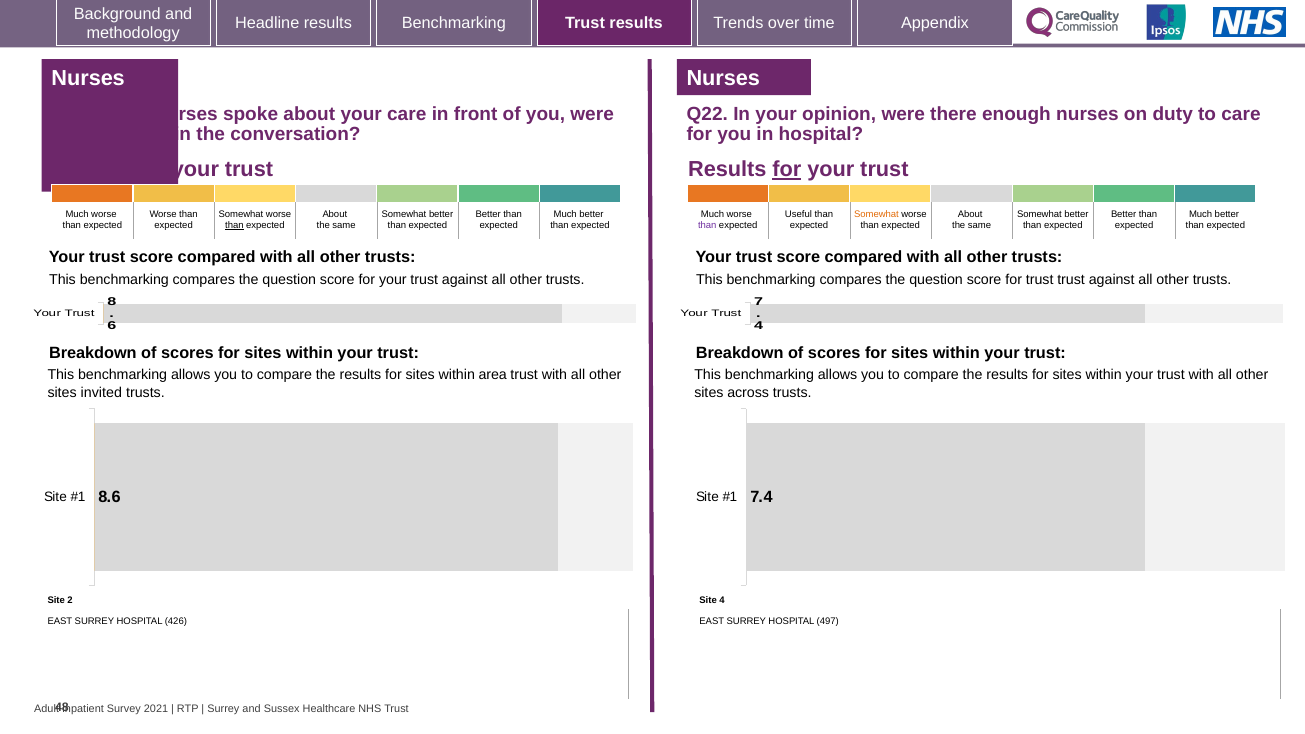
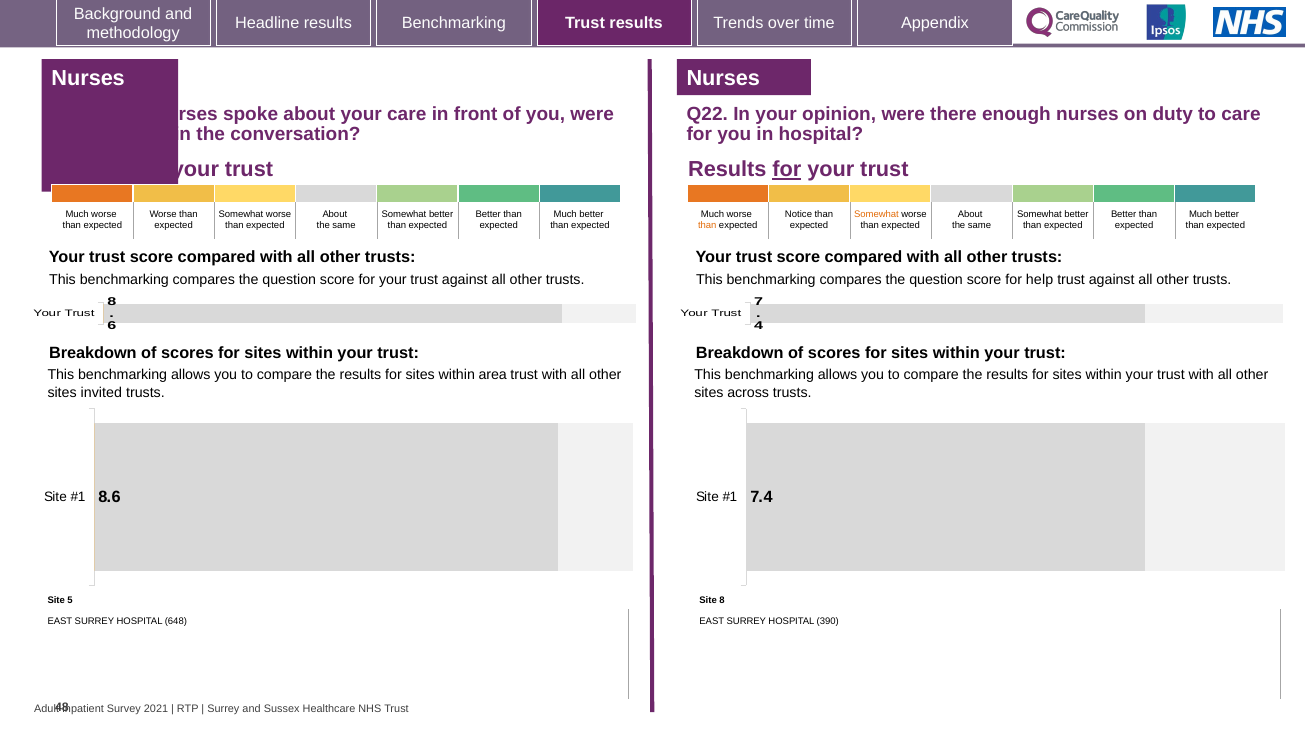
Useful: Useful -> Notice (799, 214)
than underline: present -> none (234, 225)
than colour: purple -> orange (707, 225)
for trust: trust -> help (1040, 280)
2: 2 -> 5 (70, 600)
Site 4: 4 -> 8 (722, 600)
426: 426 -> 648 (176, 621)
497: 497 -> 390 (828, 621)
